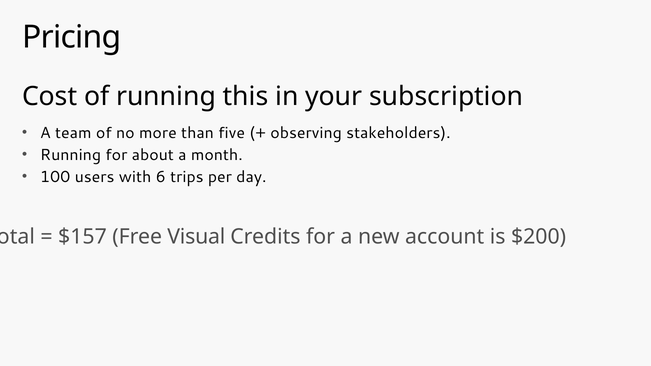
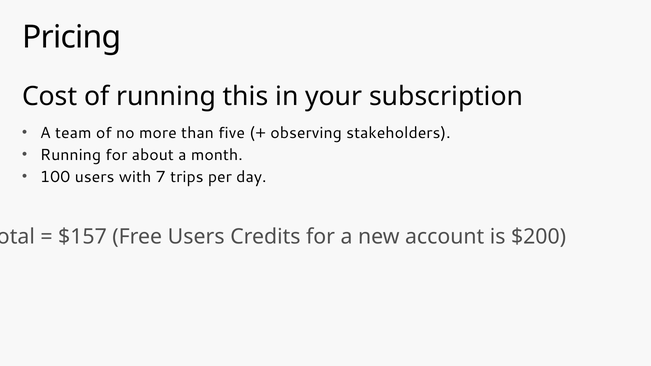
6: 6 -> 7 (161, 177)
Free Visual: Visual -> Users (196, 237)
